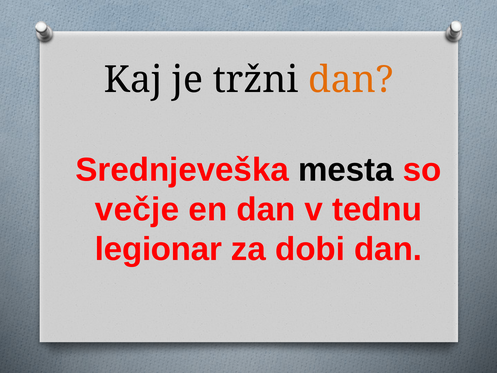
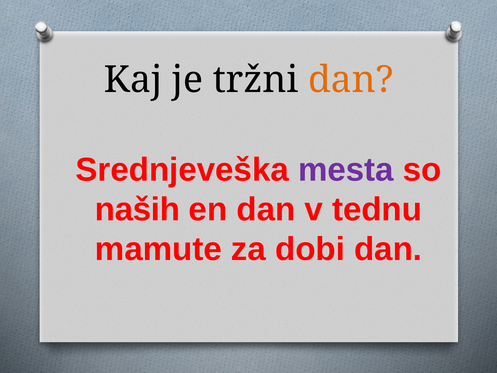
mesta colour: black -> purple (346, 170)
večje: večje -> naših (137, 209)
legionar: legionar -> mamute (158, 249)
